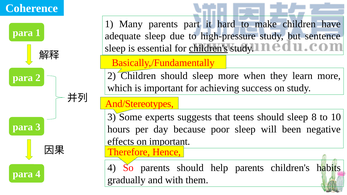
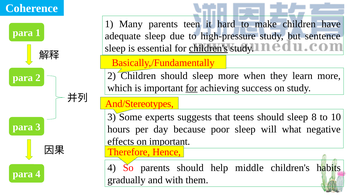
part: part -> teen (192, 24)
for underline: none -> present (191, 88)
been: been -> what (292, 129)
help parents: parents -> middle (249, 168)
